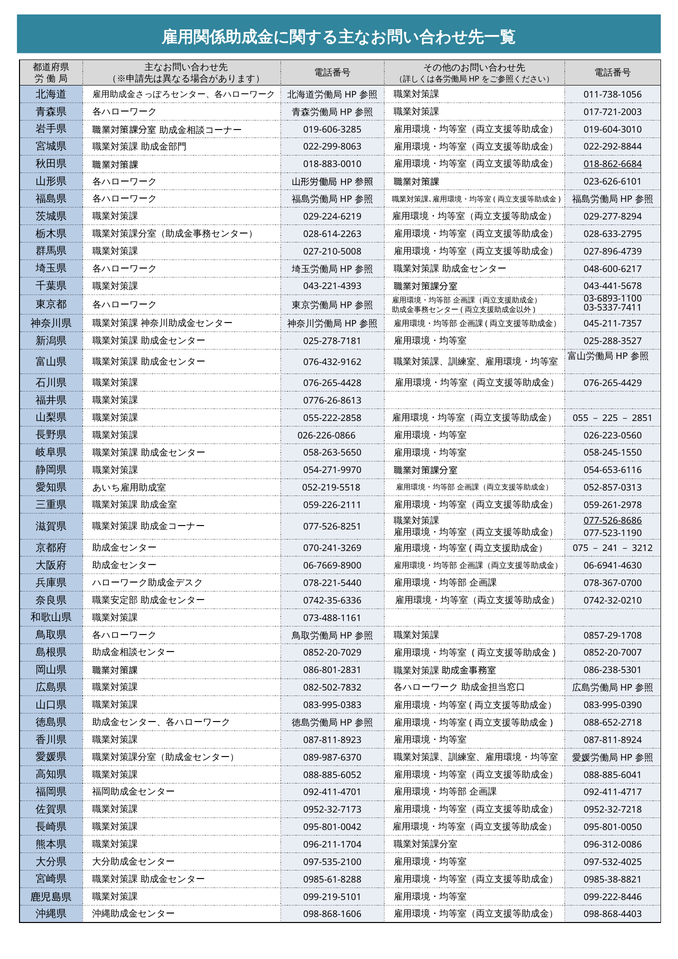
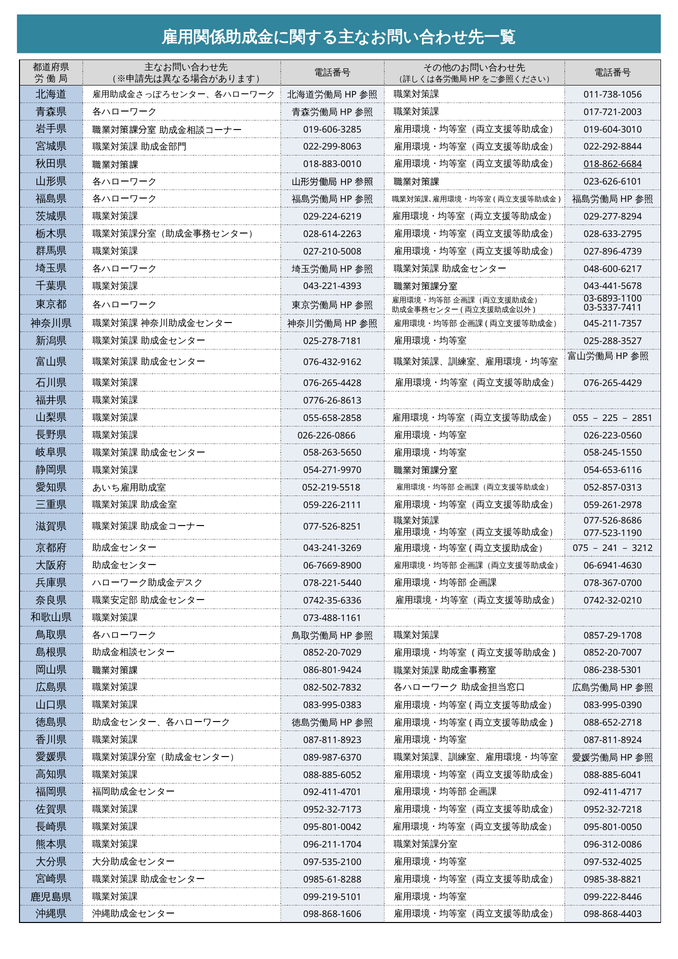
055-222-2858: 055-222-2858 -> 055-658-2858 (332, 418)
077‐526‐8686 underline: present -> none (613, 520)
070-241-3269: 070-241-3269 -> 043-241-3269 (332, 548)
086-801-2831: 086-801-2831 -> 086-801-9424 (332, 670)
